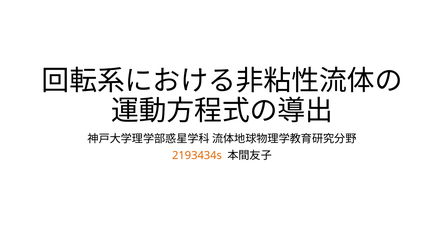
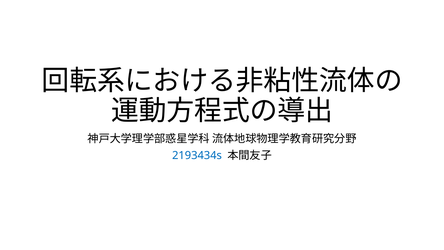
2193434s colour: orange -> blue (197, 155)
